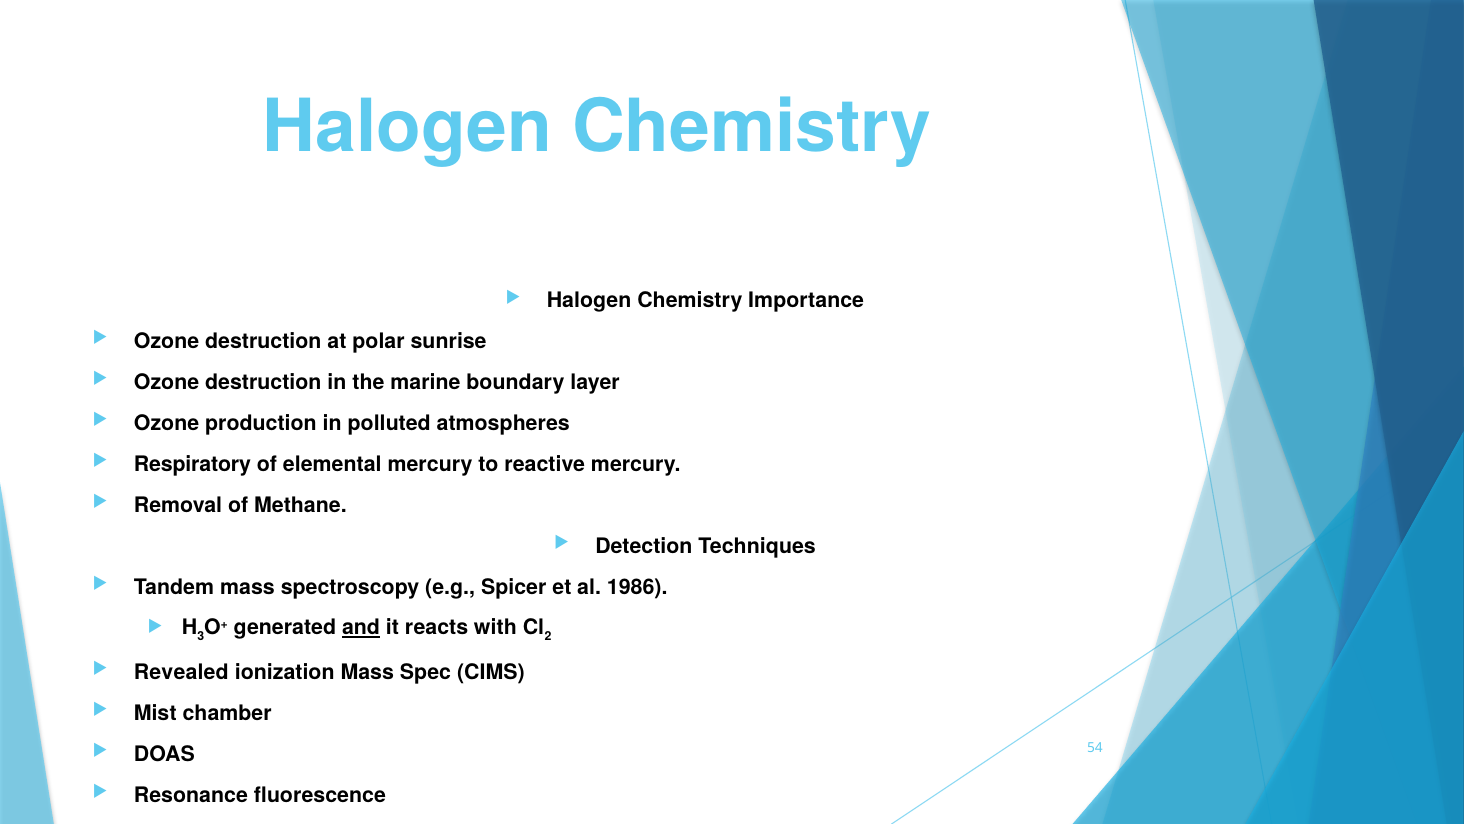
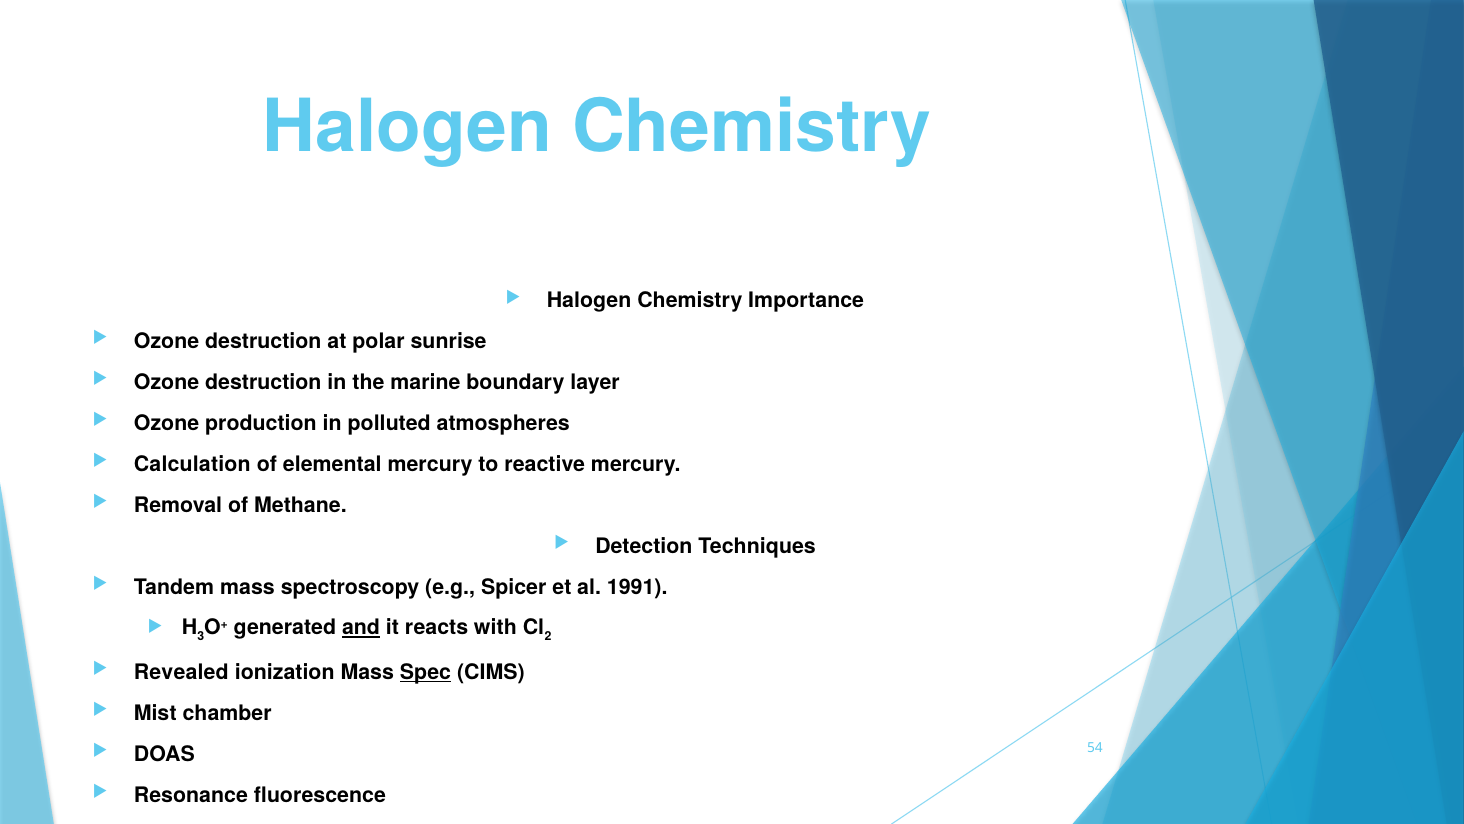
Respiratory: Respiratory -> Calculation (192, 464)
1986: 1986 -> 1991 (637, 587)
Spec underline: none -> present (425, 672)
